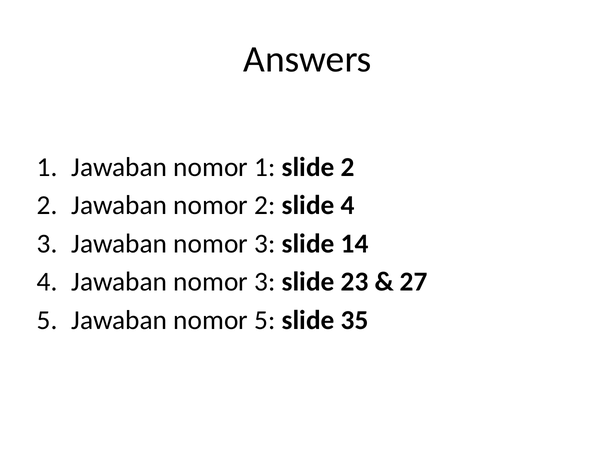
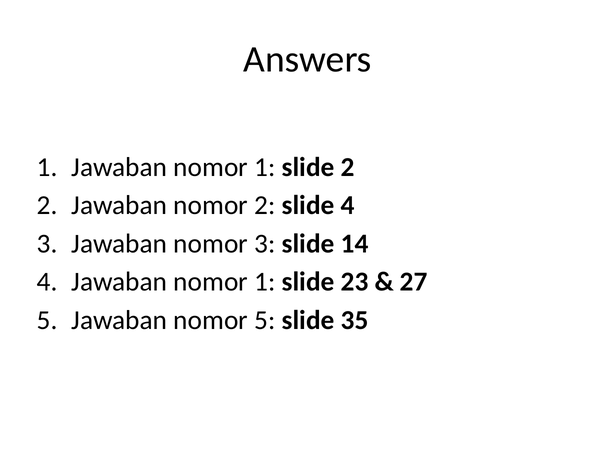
4 Jawaban nomor 3: 3 -> 1 (265, 282)
